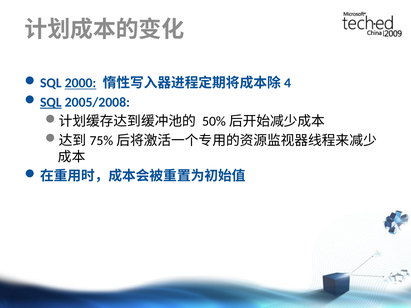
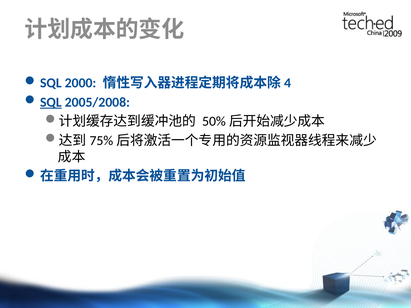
2000 underline: present -> none (80, 83)
